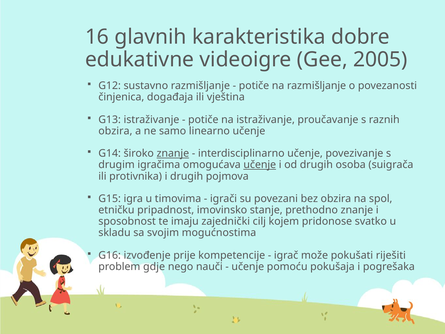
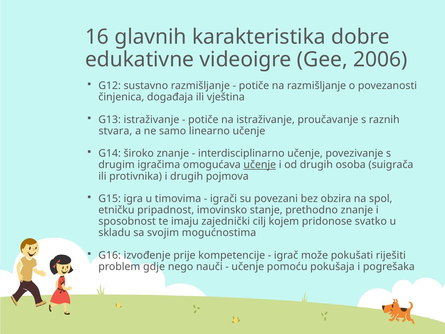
2005: 2005 -> 2006 (380, 60)
obzira: obzira -> stvara (115, 131)
znanje underline: present -> none (173, 153)
